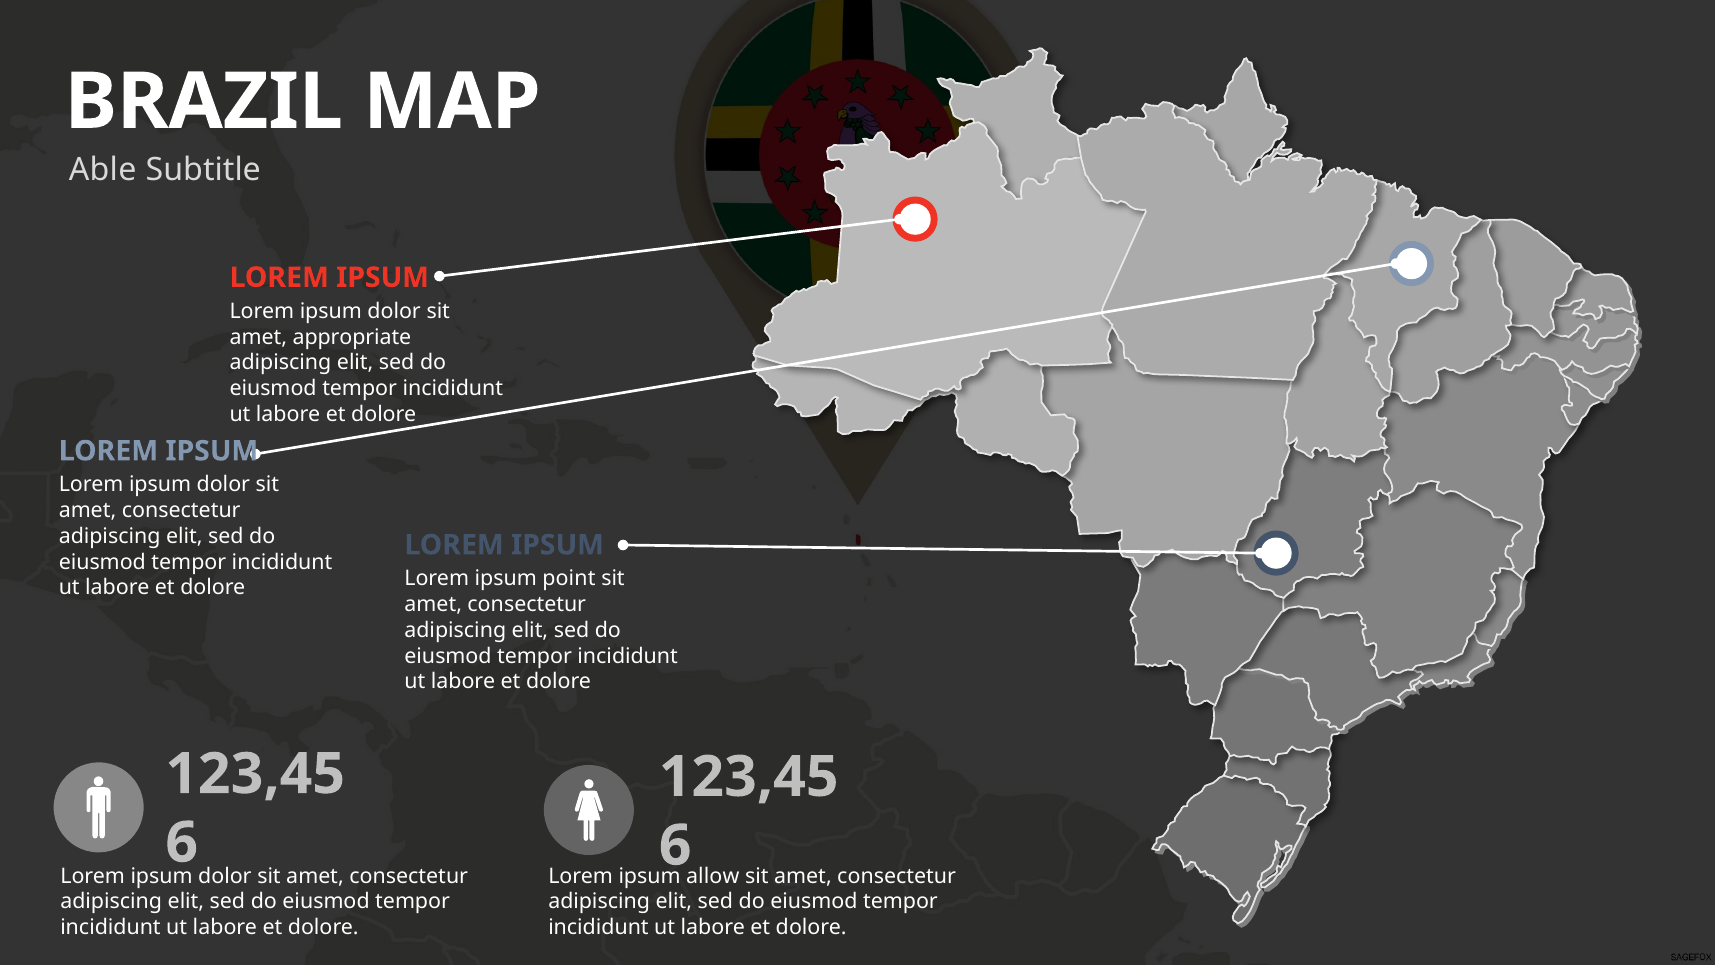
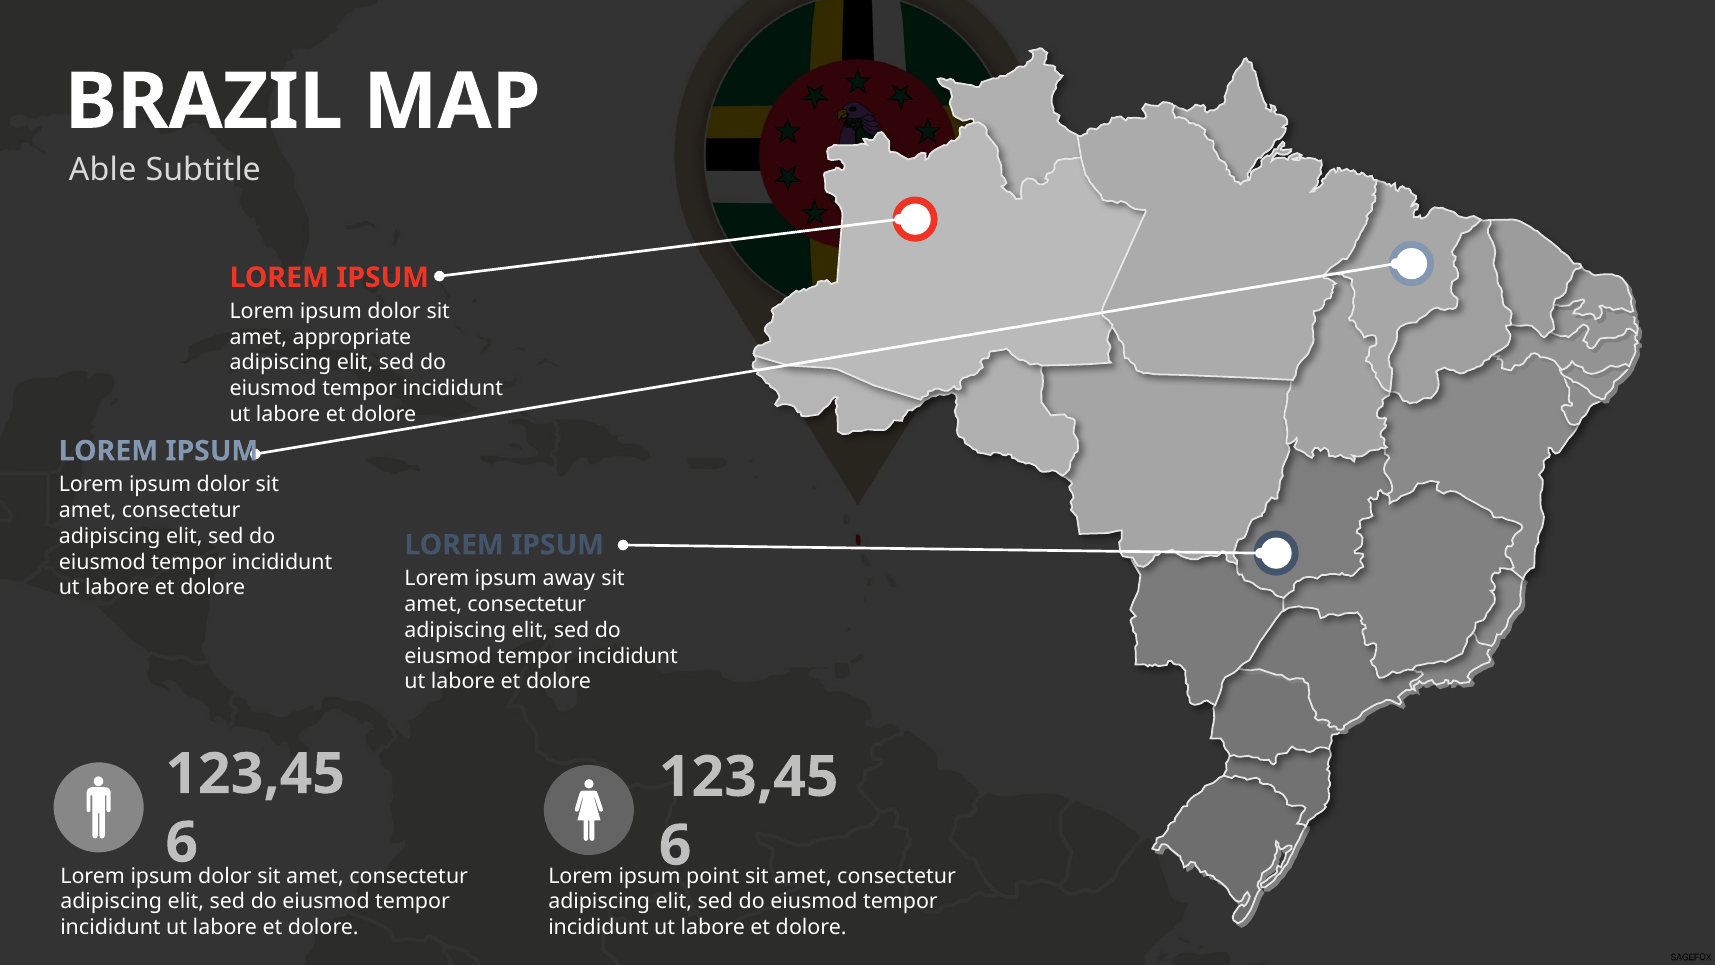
point: point -> away (569, 579)
allow: allow -> point (713, 876)
